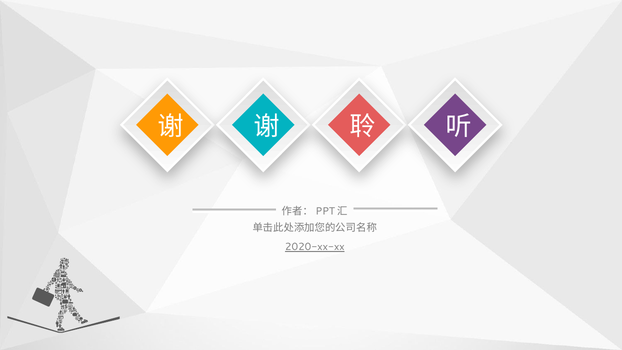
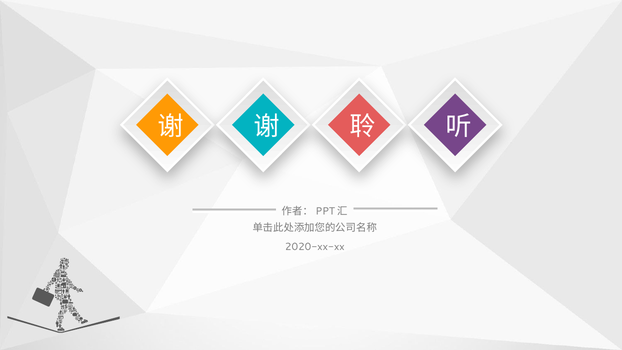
2020-xx-xx underline: present -> none (315, 247)
